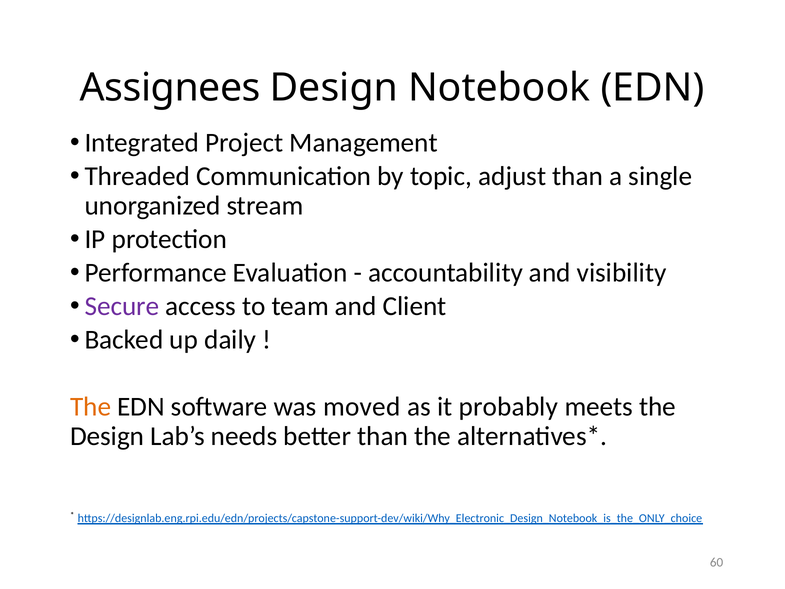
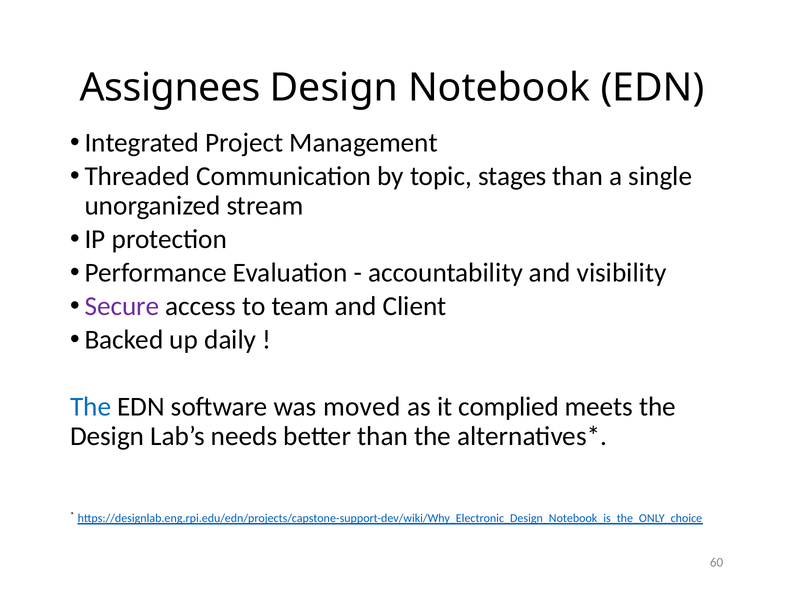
adjust: adjust -> stages (512, 176)
The colour: orange -> blue (91, 407)
probably: probably -> complied (509, 407)
